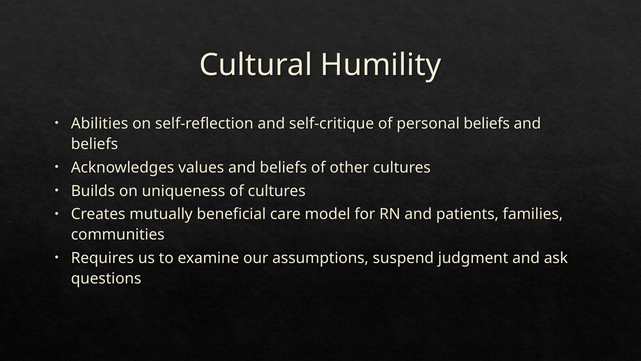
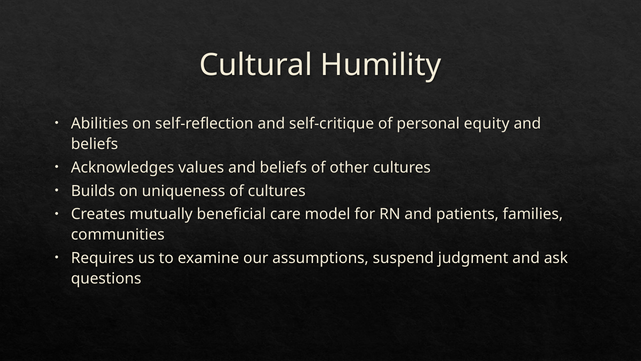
personal beliefs: beliefs -> equity (487, 124)
